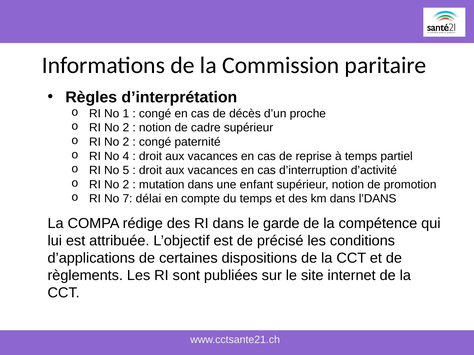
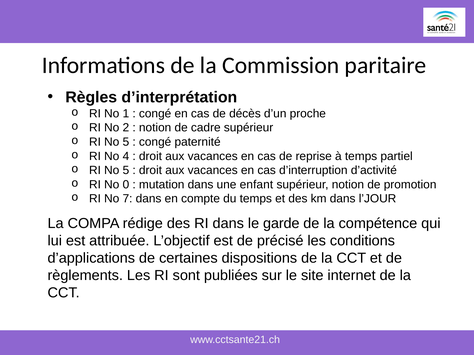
2: 2 -> 5 (126, 142)
2: 2 -> 0 (126, 185)
7 délai: délai -> dans (149, 199)
l’DANS: l’DANS -> l’JOUR (378, 199)
